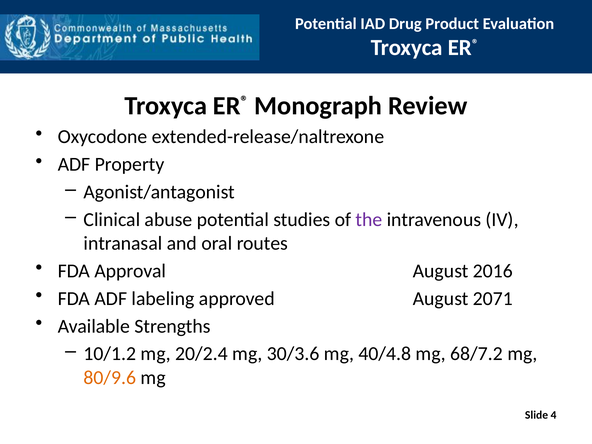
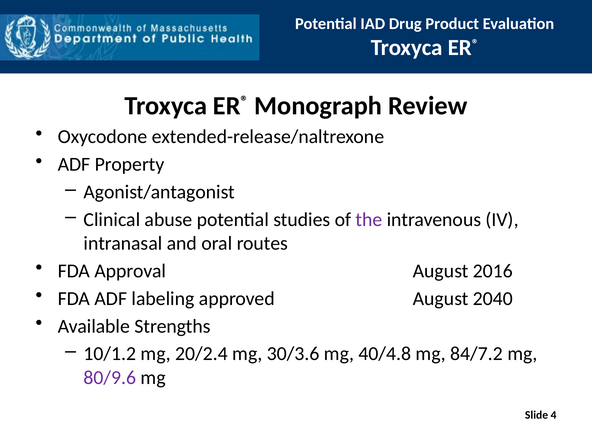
2071: 2071 -> 2040 (493, 299)
68/7.2: 68/7.2 -> 84/7.2 (477, 354)
80/9.6 colour: orange -> purple (110, 377)
